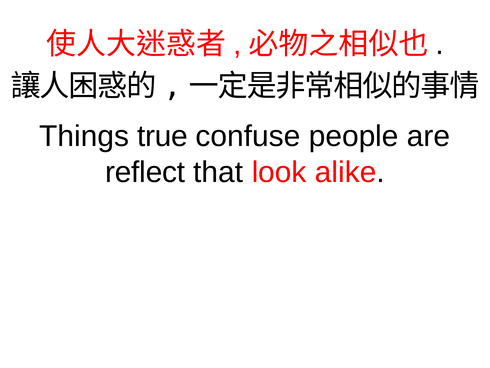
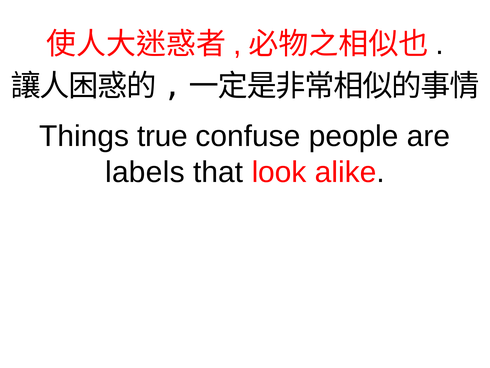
reflect: reflect -> labels (145, 172)
